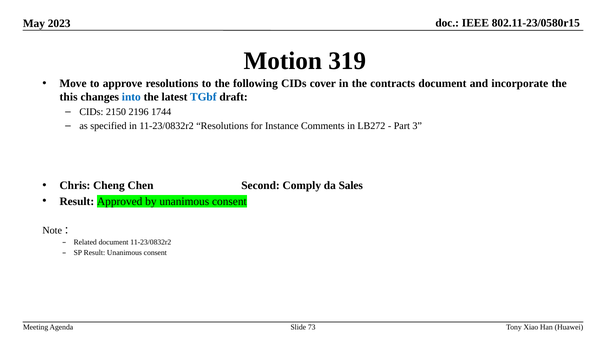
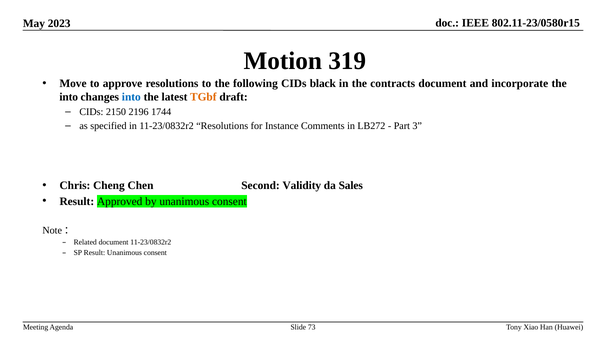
cover: cover -> black (323, 83)
this: this -> into (69, 97)
TGbf colour: blue -> orange (203, 97)
Comply: Comply -> Validity (302, 185)
